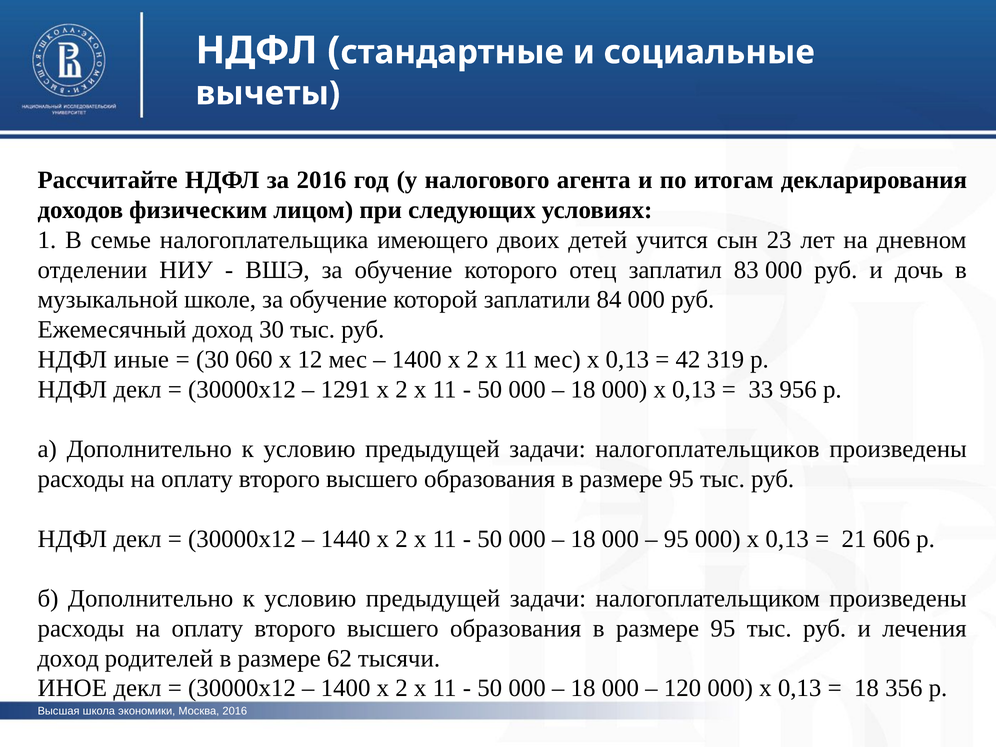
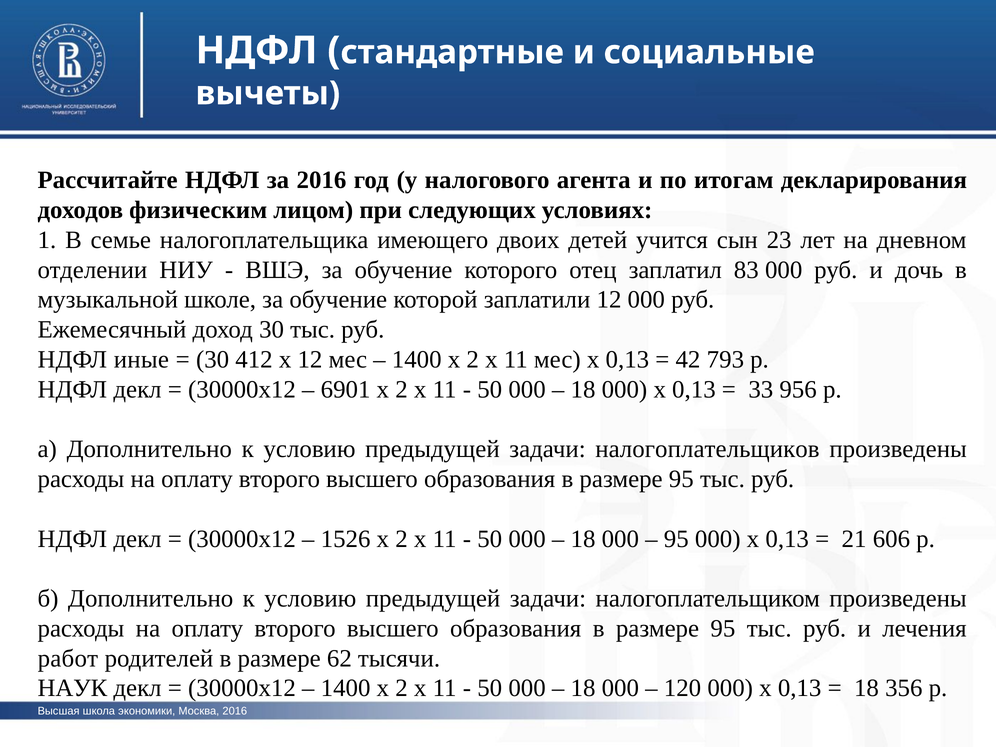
заплатили 84: 84 -> 12 (609, 300)
060: 060 -> 412 (254, 360)
319: 319 -> 793 (725, 360)
1291: 1291 -> 6901 (346, 389)
1440: 1440 -> 1526 (346, 539)
доход: доход -> работ (68, 658)
ИНОЕ: ИНОЕ -> НАУК (72, 688)
